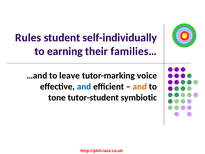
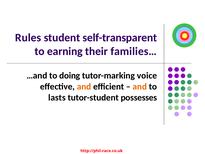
self-individually: self-individually -> self-transparent (120, 38)
leave: leave -> doing (70, 75)
and colour: blue -> orange (84, 86)
tone: tone -> lasts (57, 97)
symbiotic: symbiotic -> possesses (139, 97)
